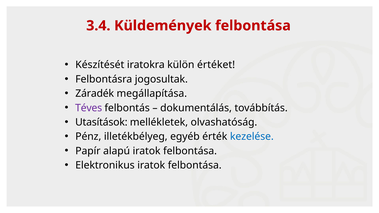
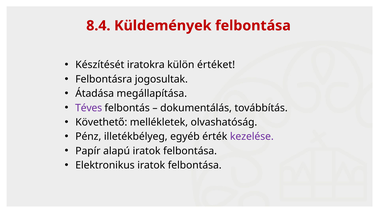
3.4: 3.4 -> 8.4 (98, 26)
Záradék: Záradék -> Átadása (95, 94)
Utasítások: Utasítások -> Követhető (101, 122)
kezelése colour: blue -> purple (252, 137)
